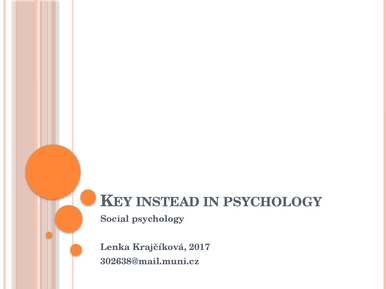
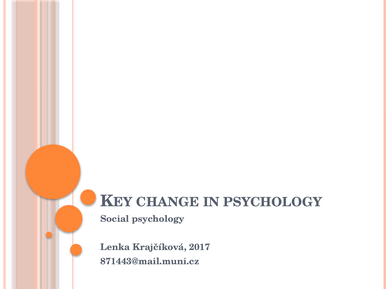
INSTEAD: INSTEAD -> CHANGE (168, 202)
302638@mail.muni.cz: 302638@mail.muni.cz -> 871443@mail.muni.cz (150, 262)
